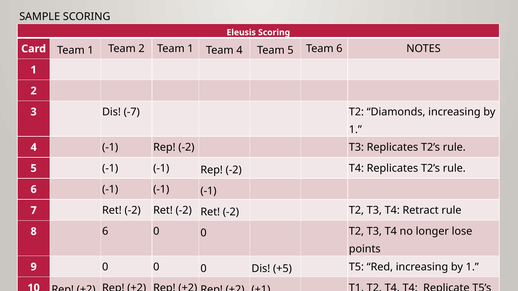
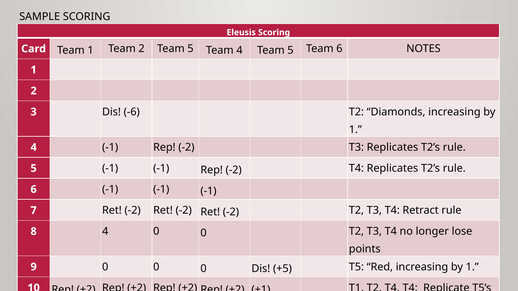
2 Team 1: 1 -> 5 (191, 49)
-7: -7 -> -6 (132, 112)
8 6: 6 -> 4 (105, 232)
